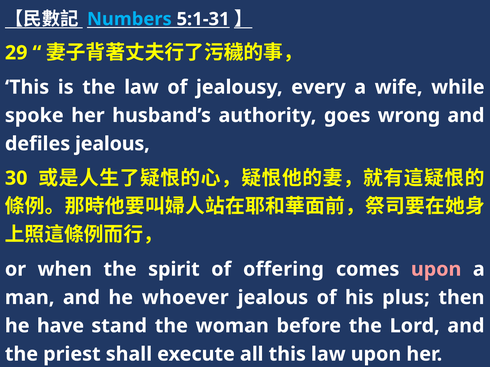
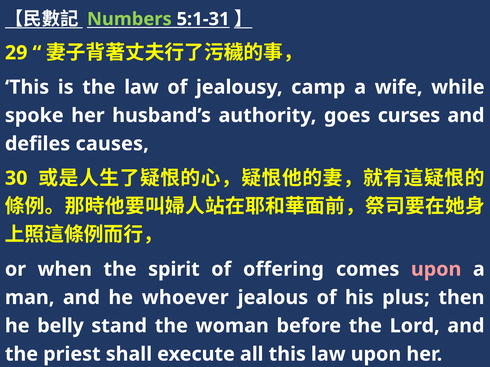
Numbers colour: light blue -> light green (129, 19)
every: every -> camp (318, 87)
wrong: wrong -> curses (409, 116)
defiles jealous: jealous -> causes (112, 144)
have: have -> belly (61, 326)
